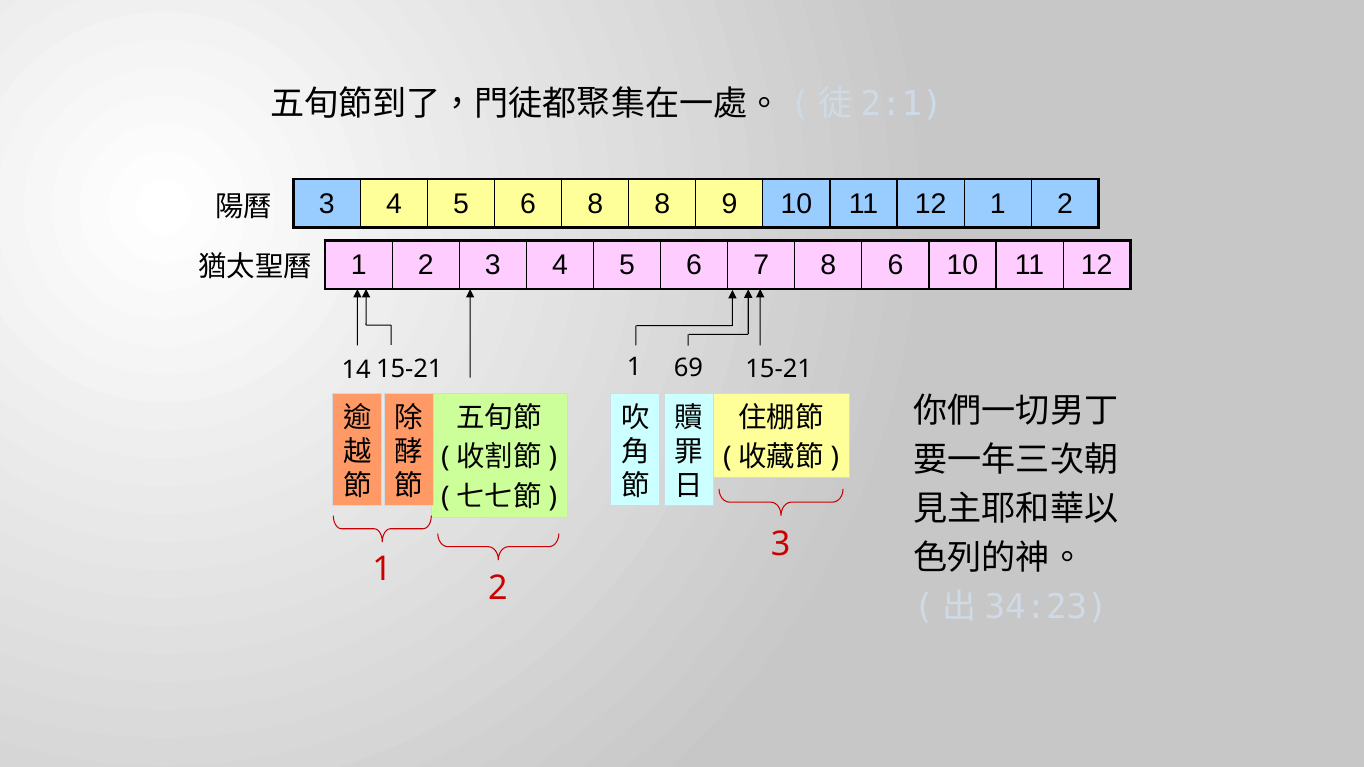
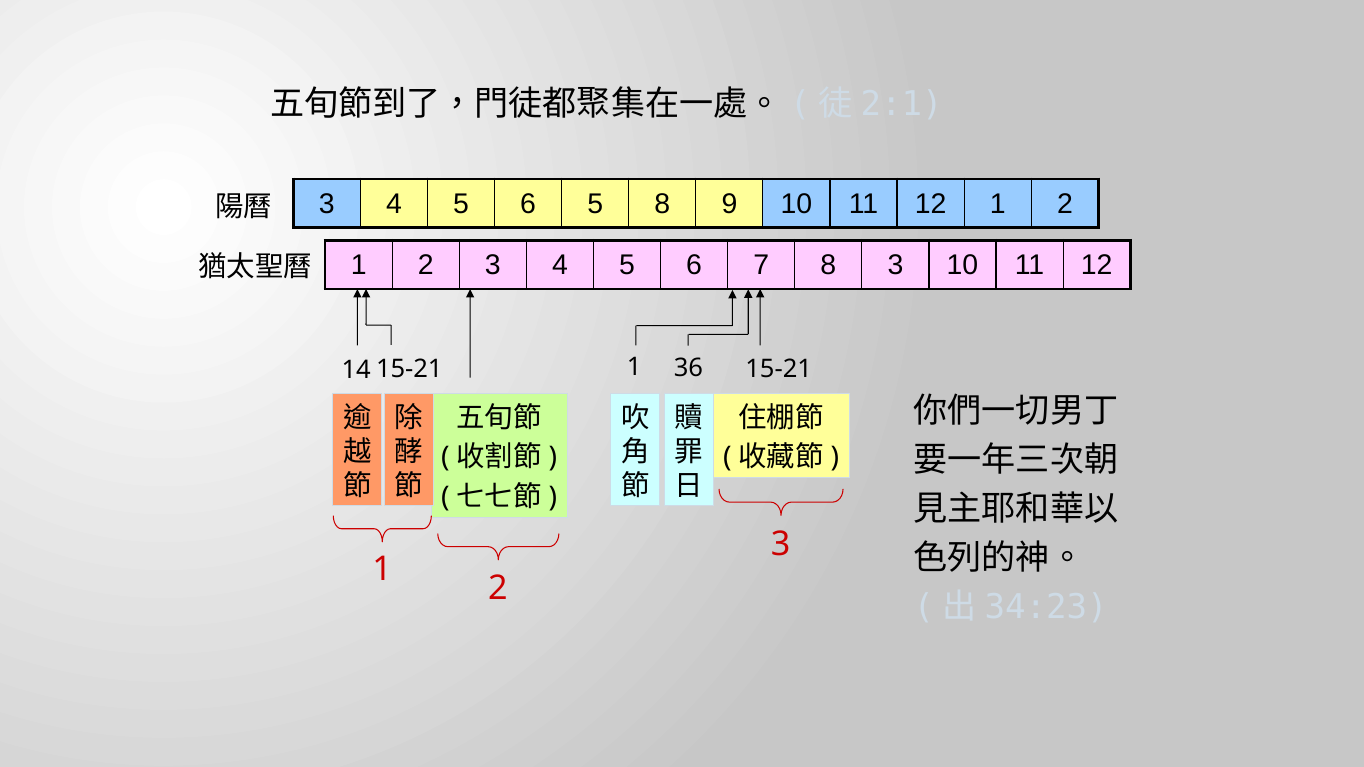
6 8: 8 -> 5 (595, 204)
8 6: 6 -> 3 (895, 265)
69: 69 -> 36 (688, 368)
